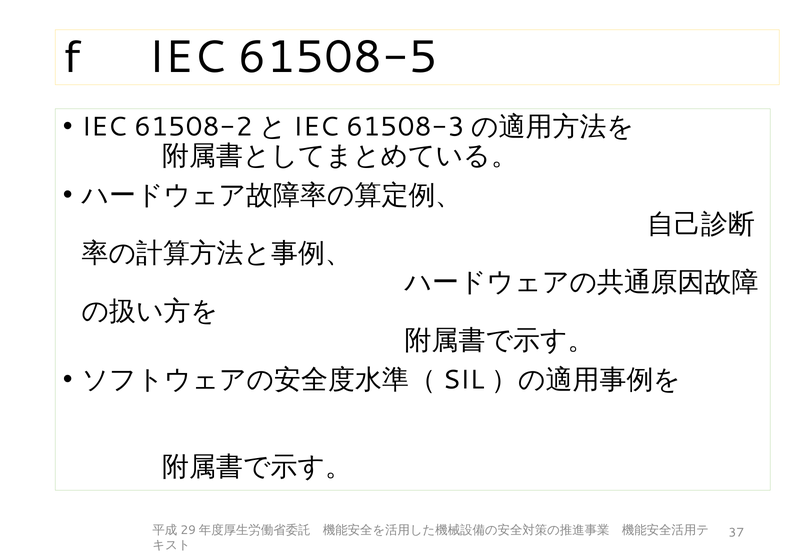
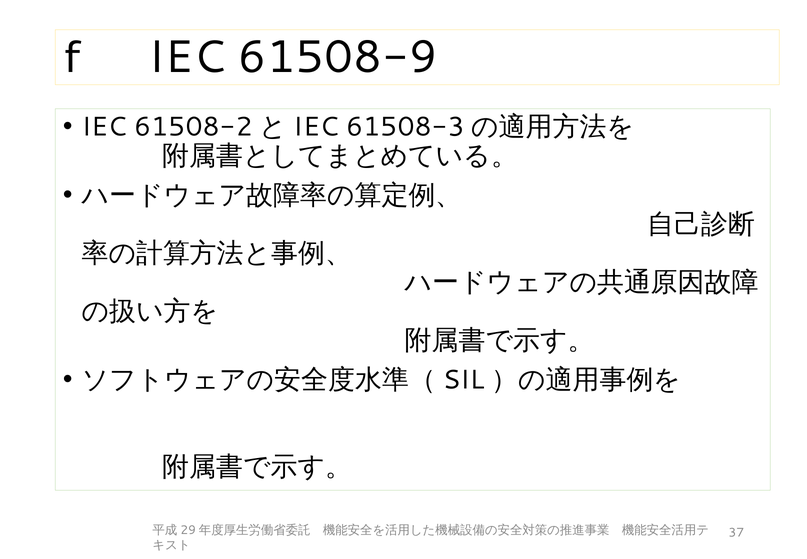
61508-5: 61508-5 -> 61508-9 (338, 57)
